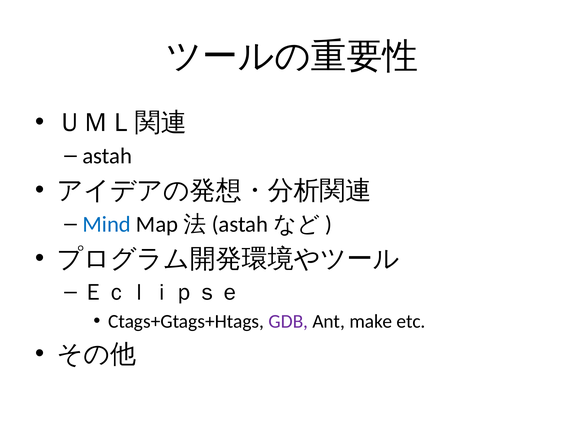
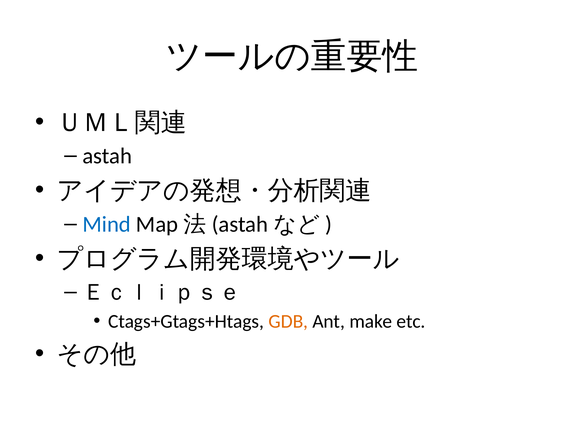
GDB colour: purple -> orange (288, 321)
